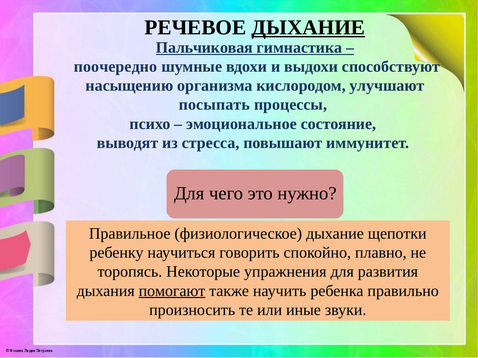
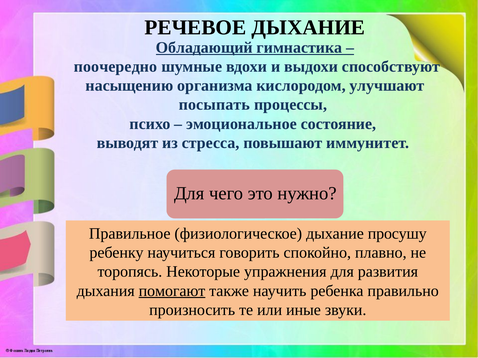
ДЫХАНИЕ underline: present -> none (308, 27)
Пальчиковая: Пальчиковая -> Обладающий (204, 47)
щепотки: щепотки -> просушу (397, 234)
